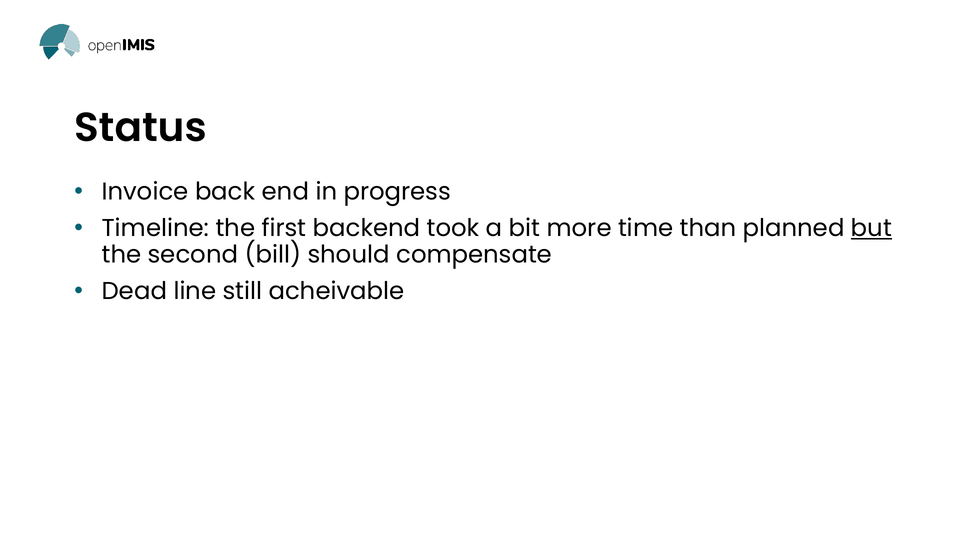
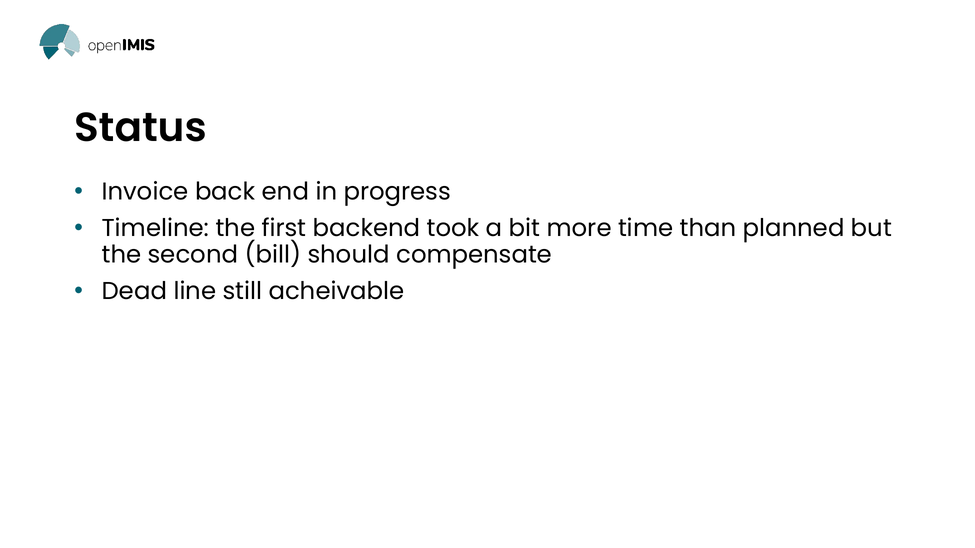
but underline: present -> none (871, 228)
